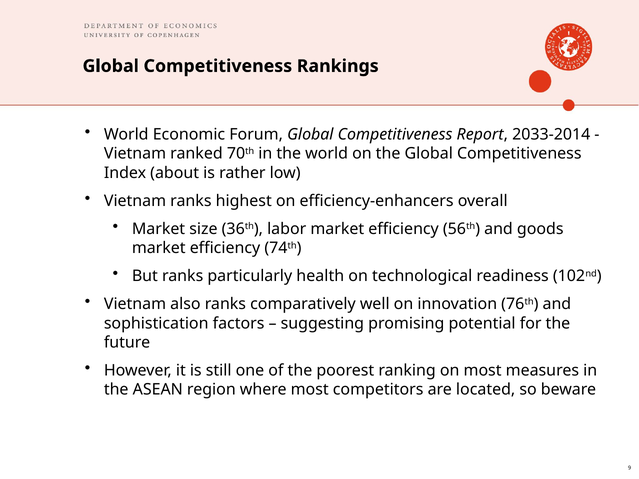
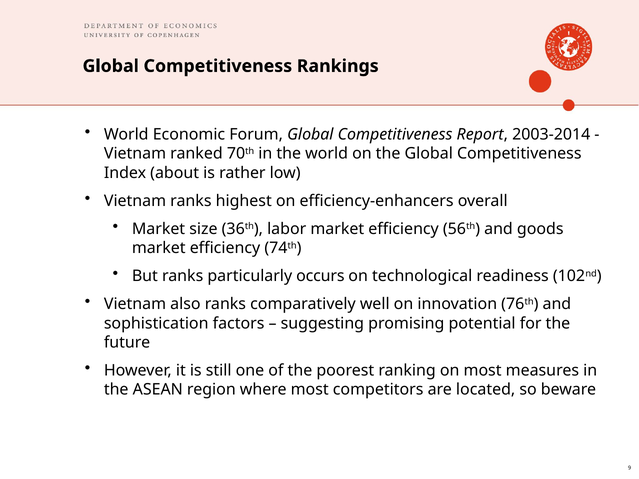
2033-2014: 2033-2014 -> 2003-2014 (551, 135)
health: health -> occurs (320, 276)
